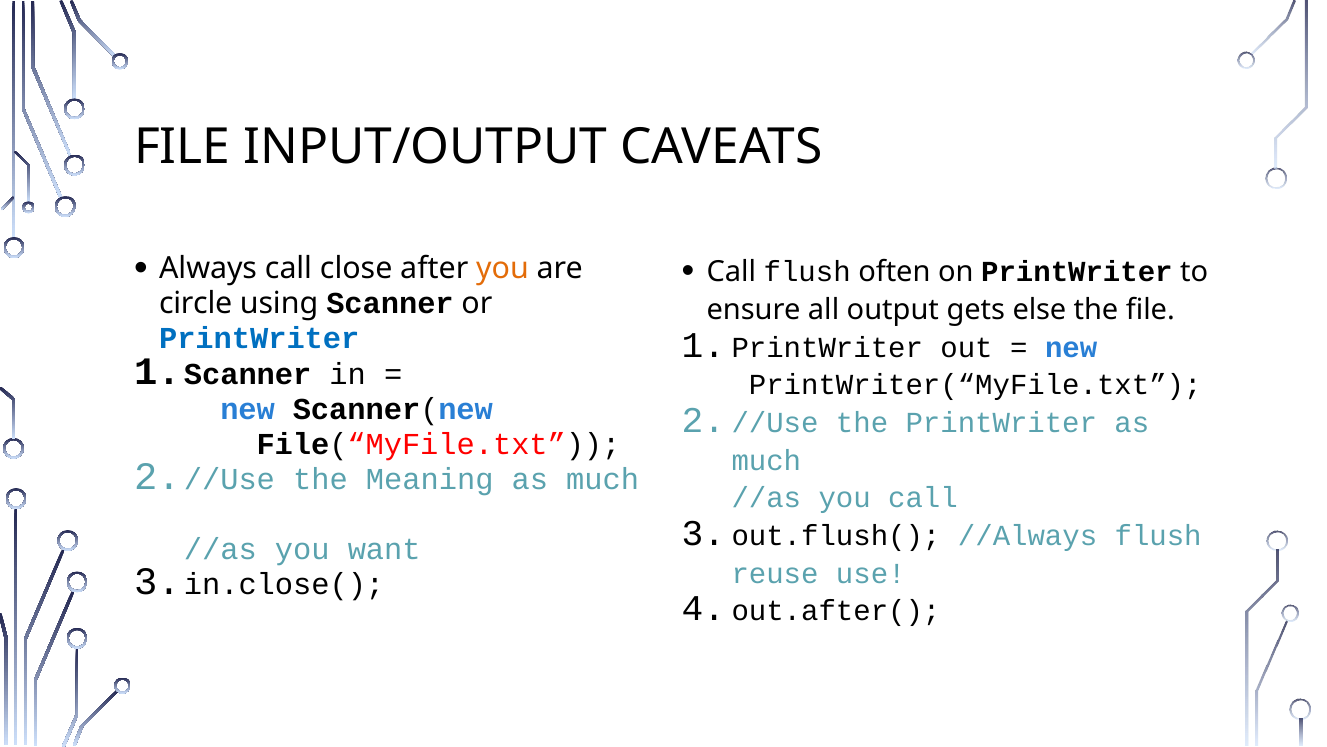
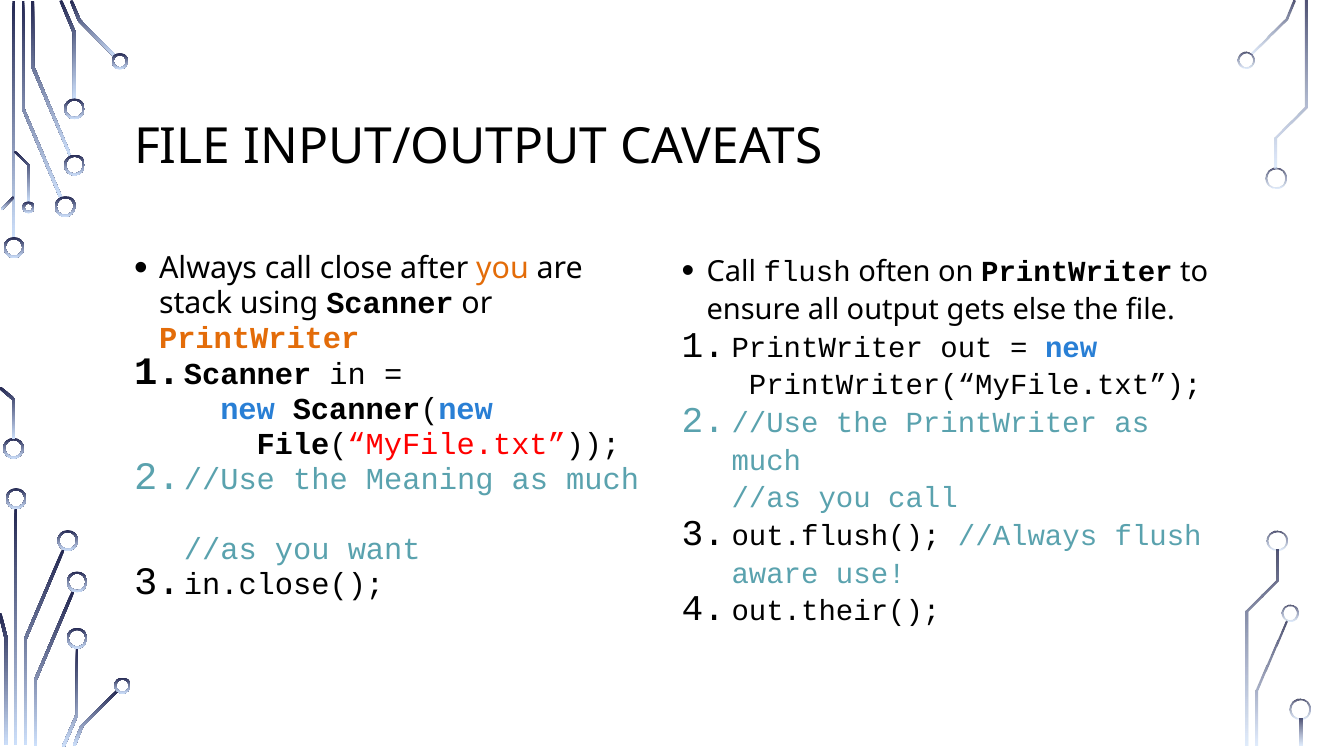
circle: circle -> stack (196, 304)
PrintWriter colour: blue -> orange (259, 339)
reuse: reuse -> aware (775, 573)
out.after(: out.after( -> out.their( (836, 611)
